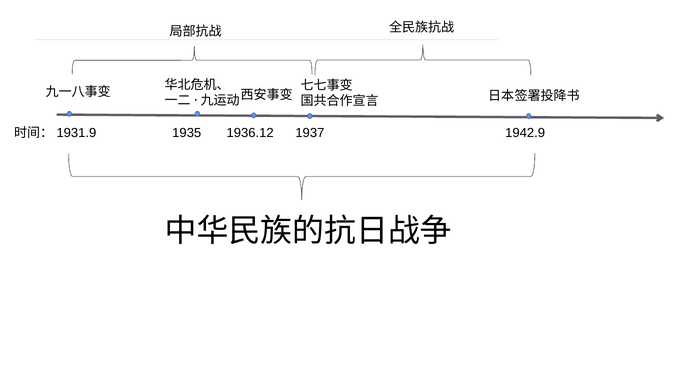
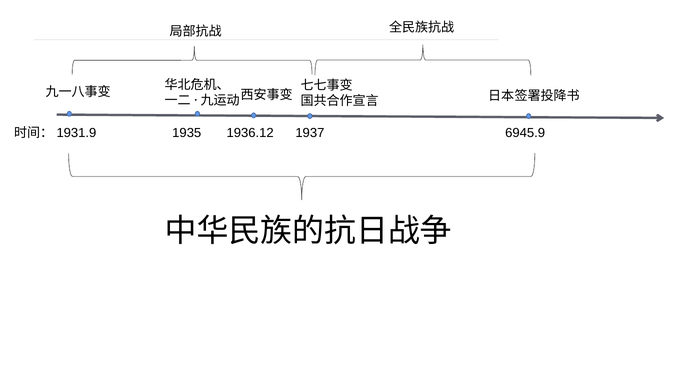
1942.9: 1942.9 -> 6945.9 (525, 133)
